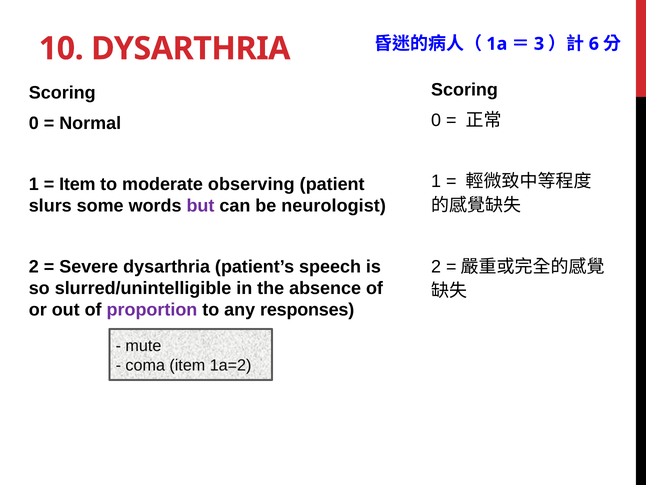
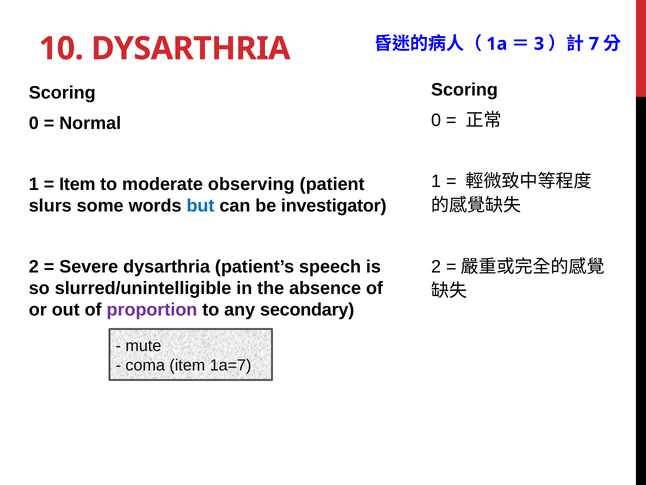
6: 6 -> 7 (594, 44)
but colour: purple -> blue (200, 206)
neurologist: neurologist -> investigator (334, 206)
responses: responses -> secondary (307, 310)
1a=2: 1a=2 -> 1a=7 (231, 365)
